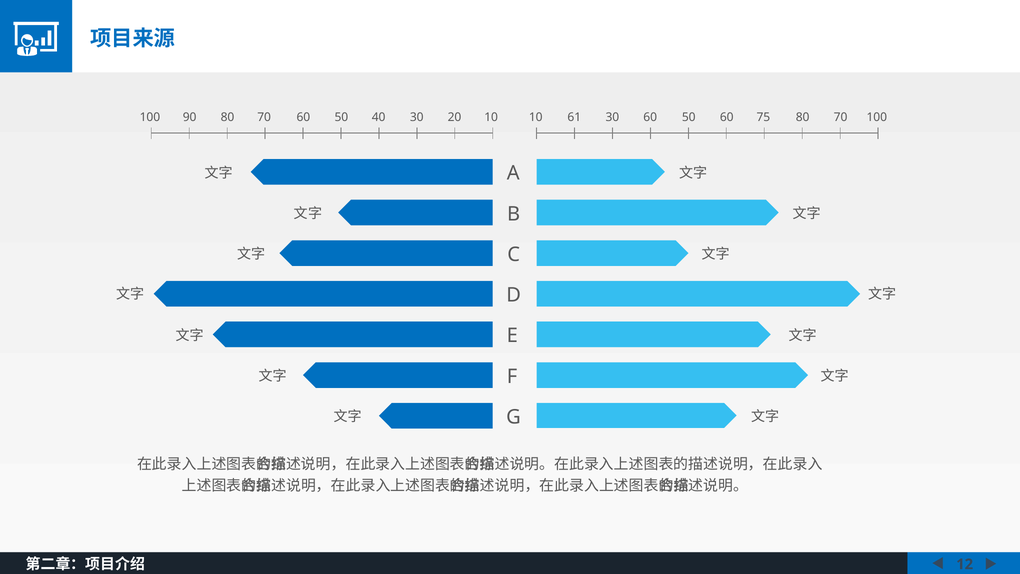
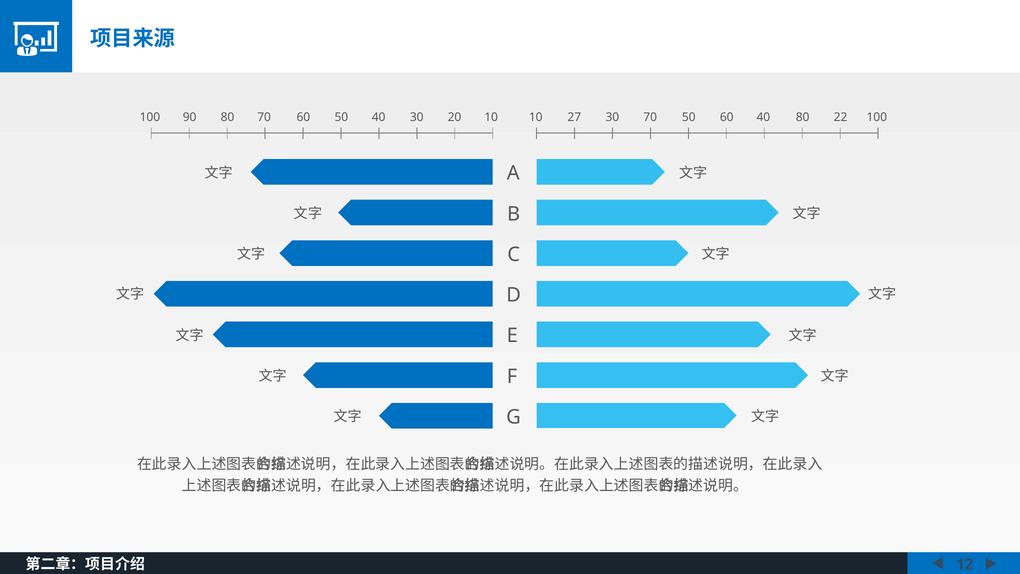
61: 61 -> 27 (574, 117)
30 60: 60 -> 70 (650, 117)
60 75: 75 -> 40 (763, 117)
80 70: 70 -> 22 (841, 117)
